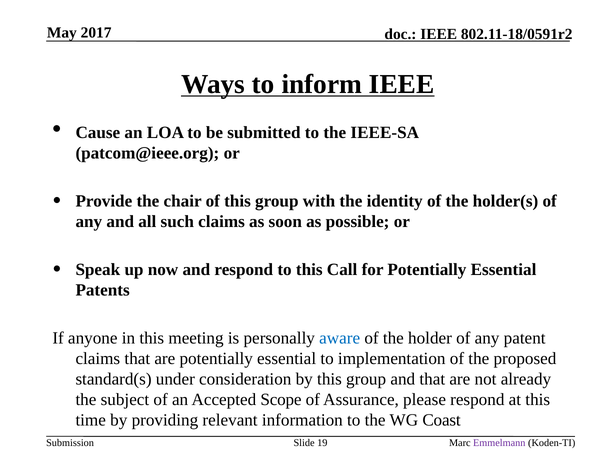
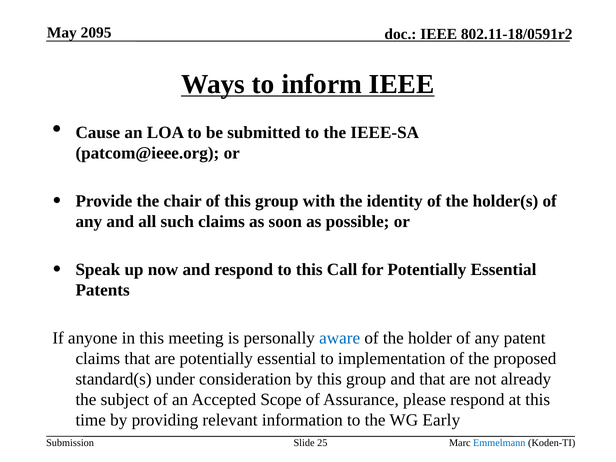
2017: 2017 -> 2095 (96, 33)
Coast: Coast -> Early (441, 420)
19: 19 -> 25 (322, 443)
Emmelmann colour: purple -> blue (499, 443)
